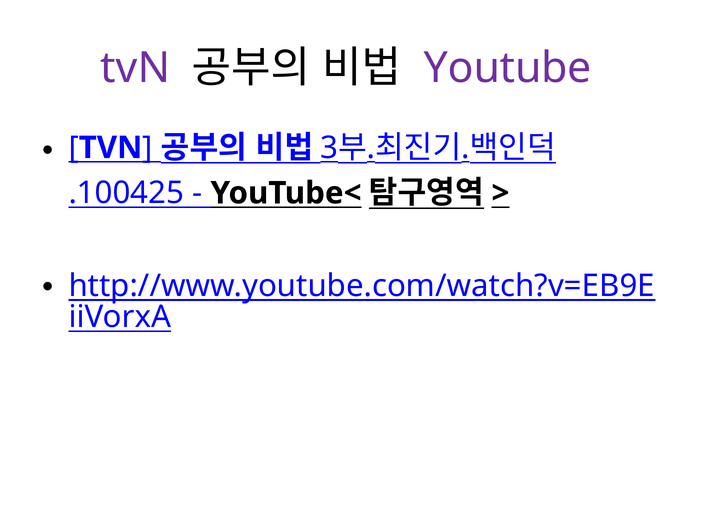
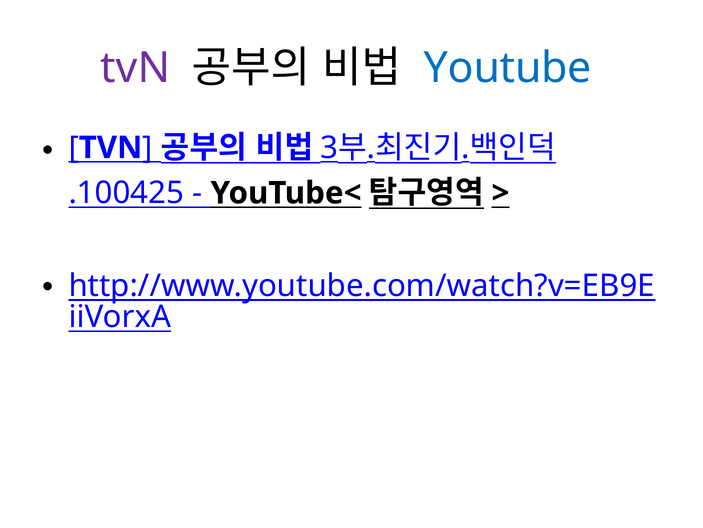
Youtube colour: purple -> blue (508, 68)
